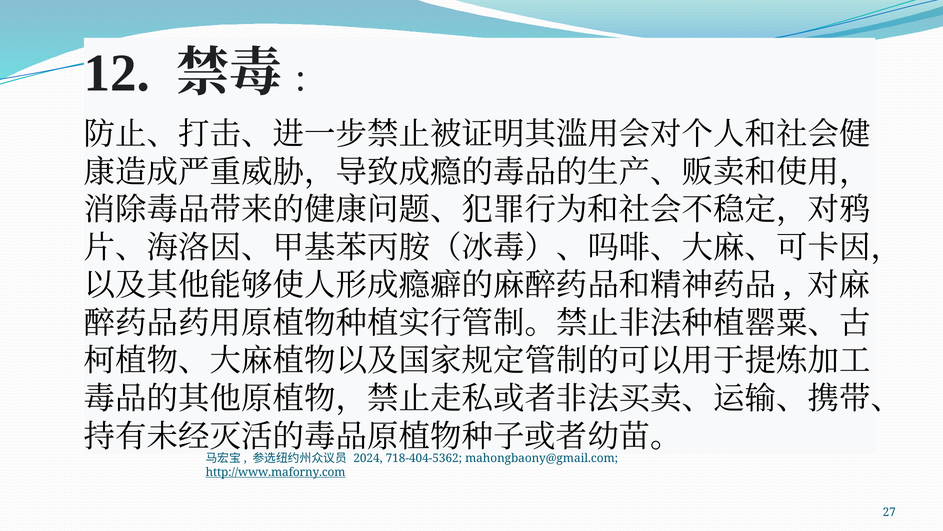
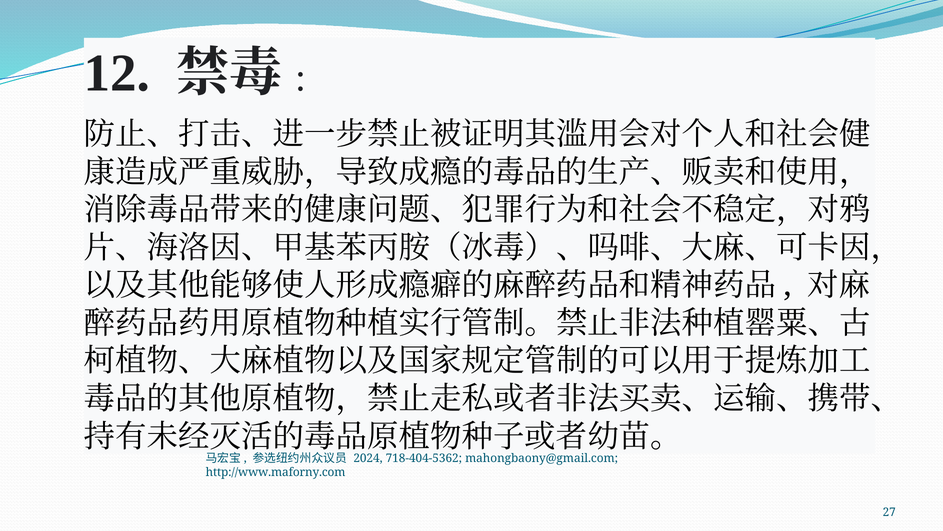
http://www.maforny.com underline: present -> none (276, 472)
